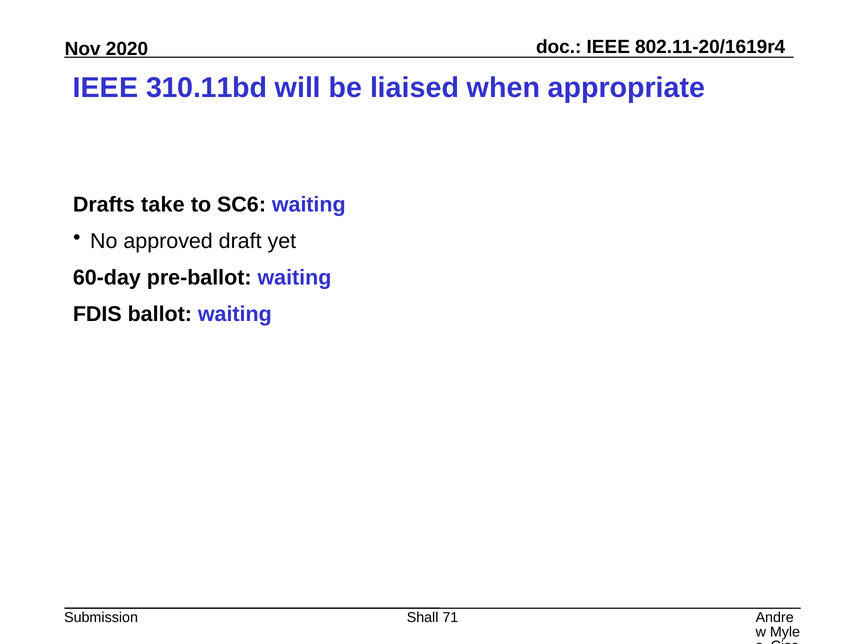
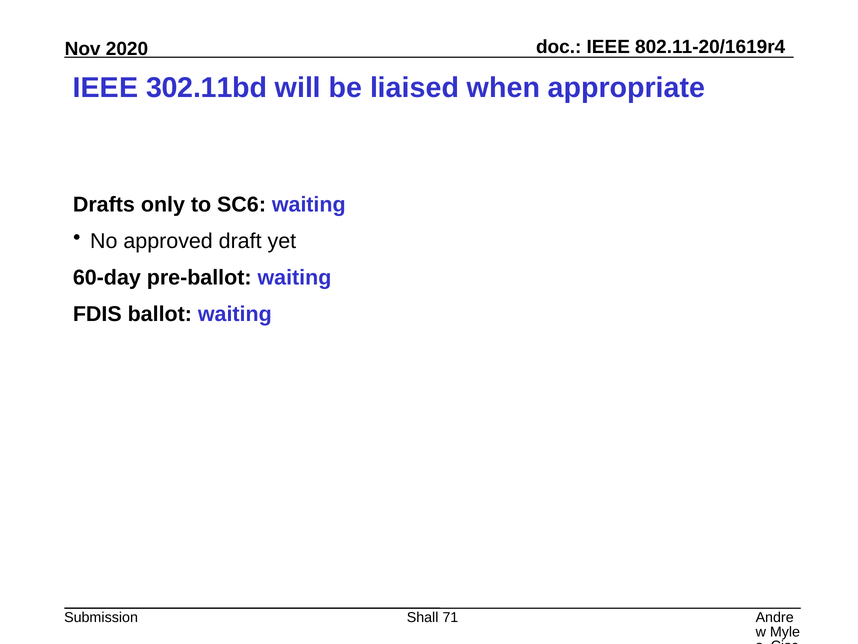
310.11bd: 310.11bd -> 302.11bd (207, 88)
take: take -> only (163, 205)
